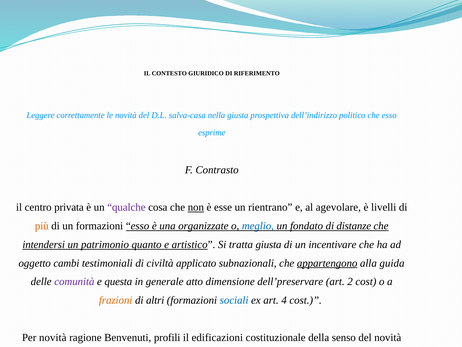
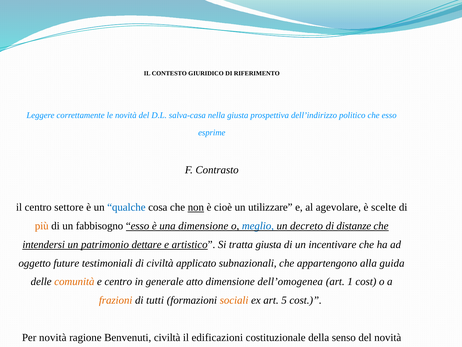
privata: privata -> settore (69, 207)
qualche colour: purple -> blue (126, 207)
esse: esse -> cioè (223, 207)
rientrano: rientrano -> utilizzare (270, 207)
livelli: livelli -> scelte (384, 207)
un formazioni: formazioni -> fabbisogno (100, 226)
una organizzate: organizzate -> dimensione (203, 226)
fondato: fondato -> decreto (307, 226)
quanto: quanto -> dettare (147, 244)
cambi: cambi -> future (66, 263)
appartengono underline: present -> none (327, 263)
comunità colour: purple -> orange (74, 281)
e questa: questa -> centro (118, 281)
dell’preservare: dell’preservare -> dell’omogenea (290, 281)
2: 2 -> 1 (350, 281)
altri: altri -> tutti (155, 300)
sociali colour: blue -> orange (234, 300)
4: 4 -> 5 (284, 300)
Benvenuti profili: profili -> civiltà (167, 337)
